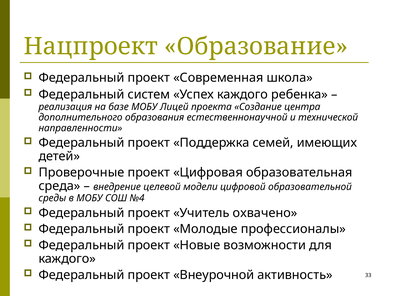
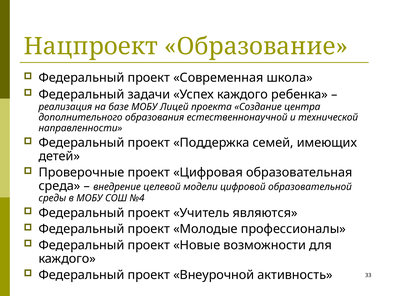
систем: систем -> задачи (149, 95)
охвачено: охвачено -> являются (265, 213)
